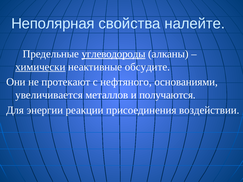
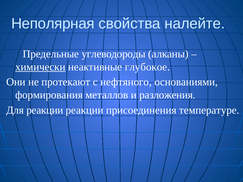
углеводороды underline: present -> none (114, 54)
обсудите: обсудите -> глубокое (147, 67)
увеличивается: увеличивается -> формирования (49, 95)
получаются: получаются -> разложения (167, 95)
Для энергии: энергии -> реакции (45, 110)
воздействии: воздействии -> температуре (209, 110)
